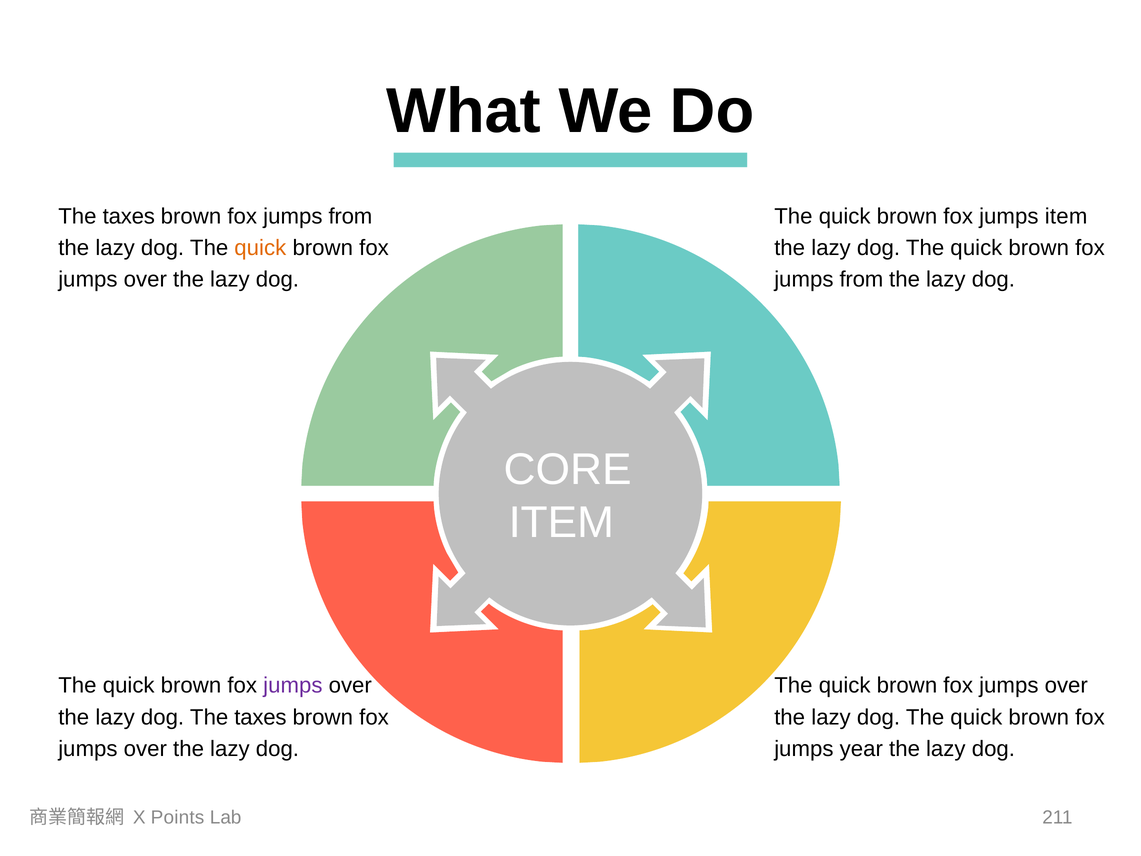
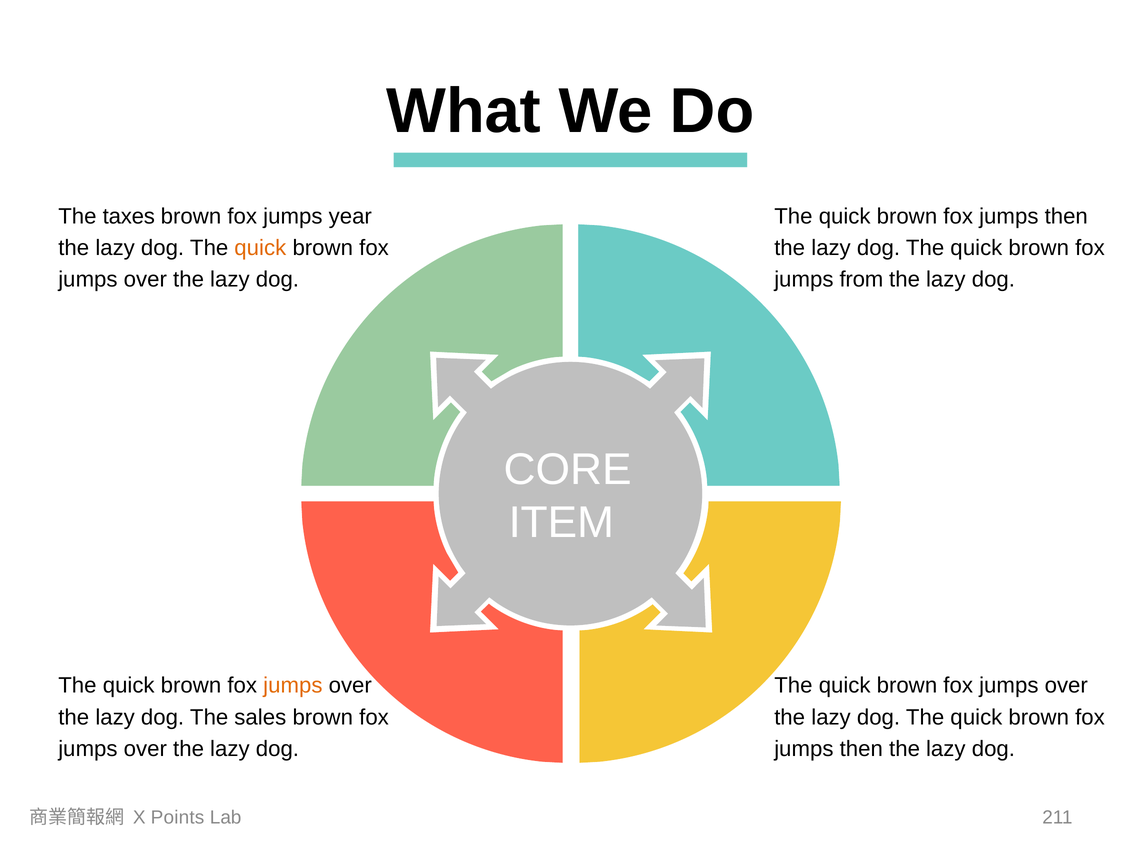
from: from -> year (350, 216)
item: item -> then (1066, 216)
jumps colour: purple -> orange (293, 685)
dog The taxes: taxes -> sales (260, 717)
year: year -> then (861, 749)
